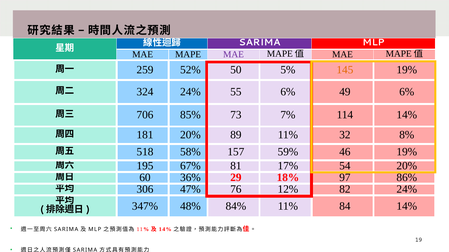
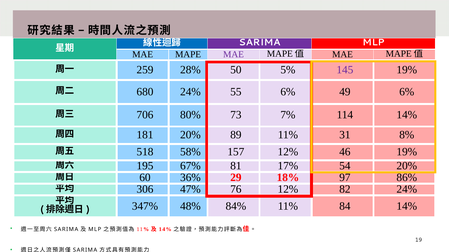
52%: 52% -> 28% (190, 70)
145 colour: orange -> purple (345, 70)
324: 324 -> 680 (145, 92)
85%: 85% -> 80% (190, 115)
32: 32 -> 31 (345, 135)
157 59%: 59% -> 12% (288, 152)
